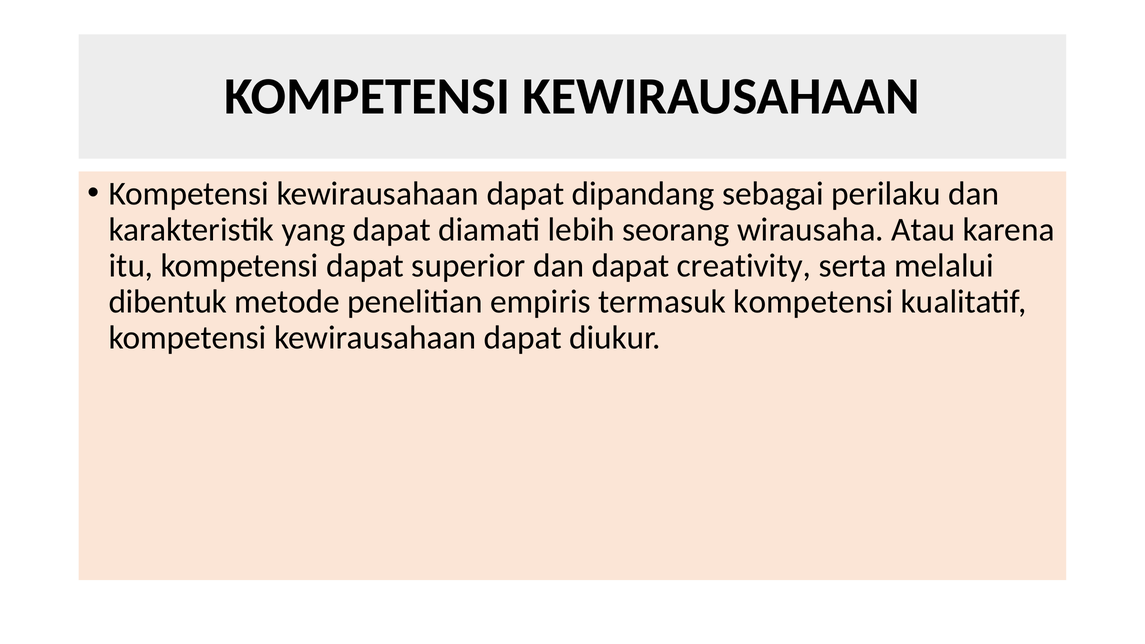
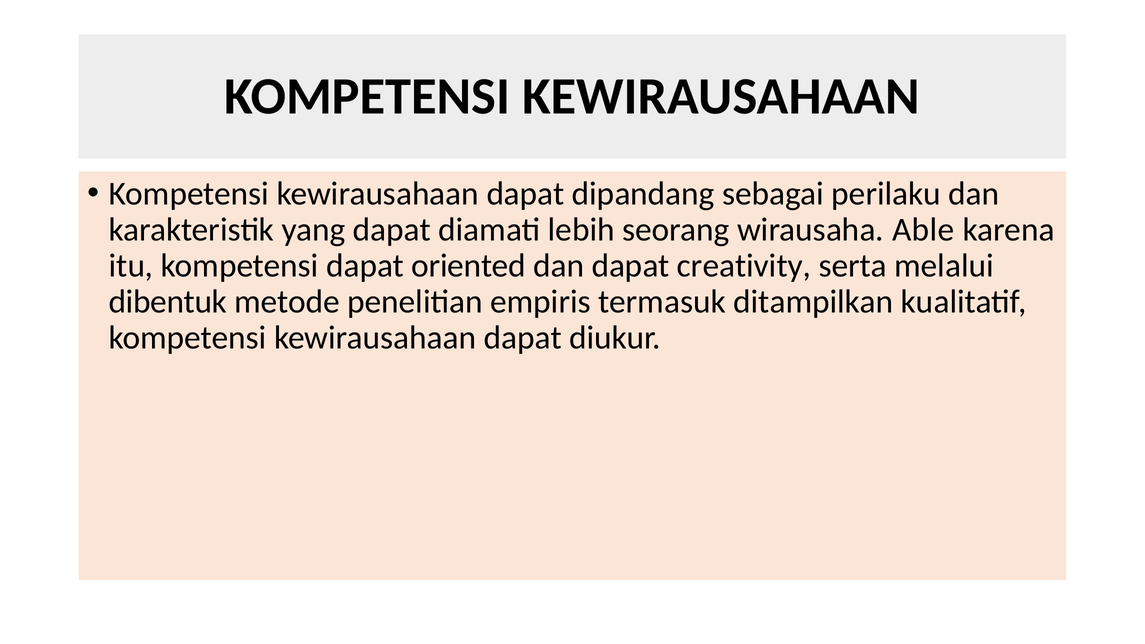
Atau: Atau -> Able (923, 230)
superior: superior -> oriented (469, 266)
termasuk kompetensi: kompetensi -> ditampilkan (813, 302)
